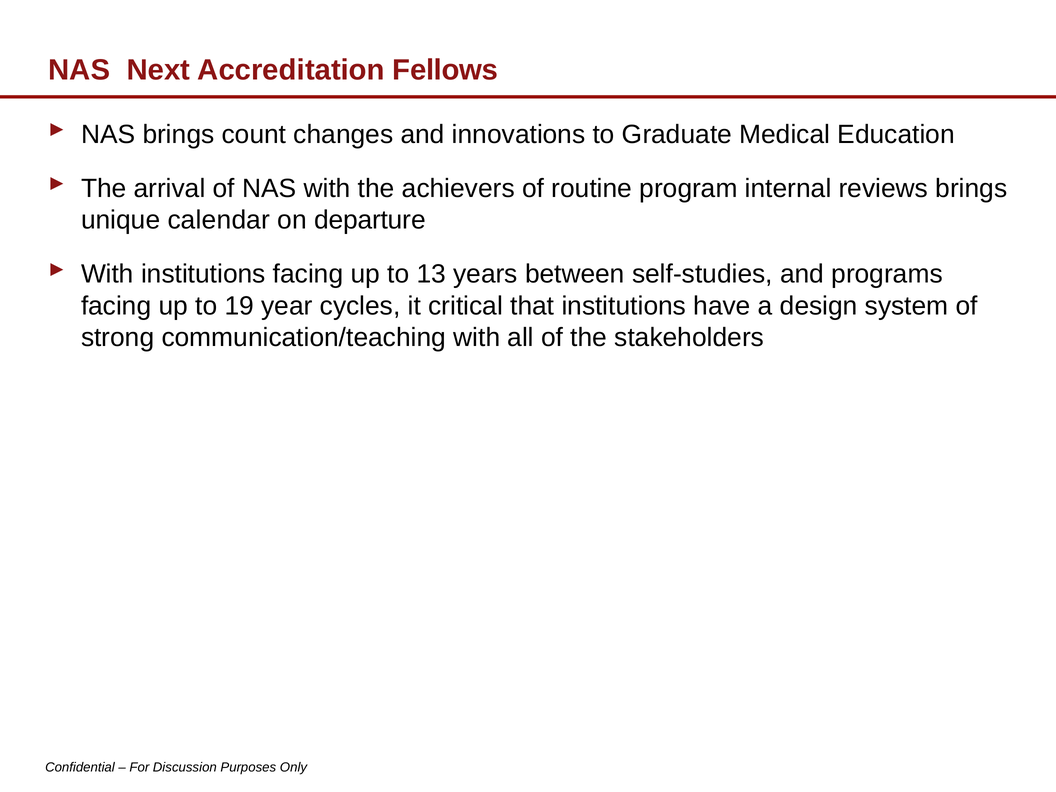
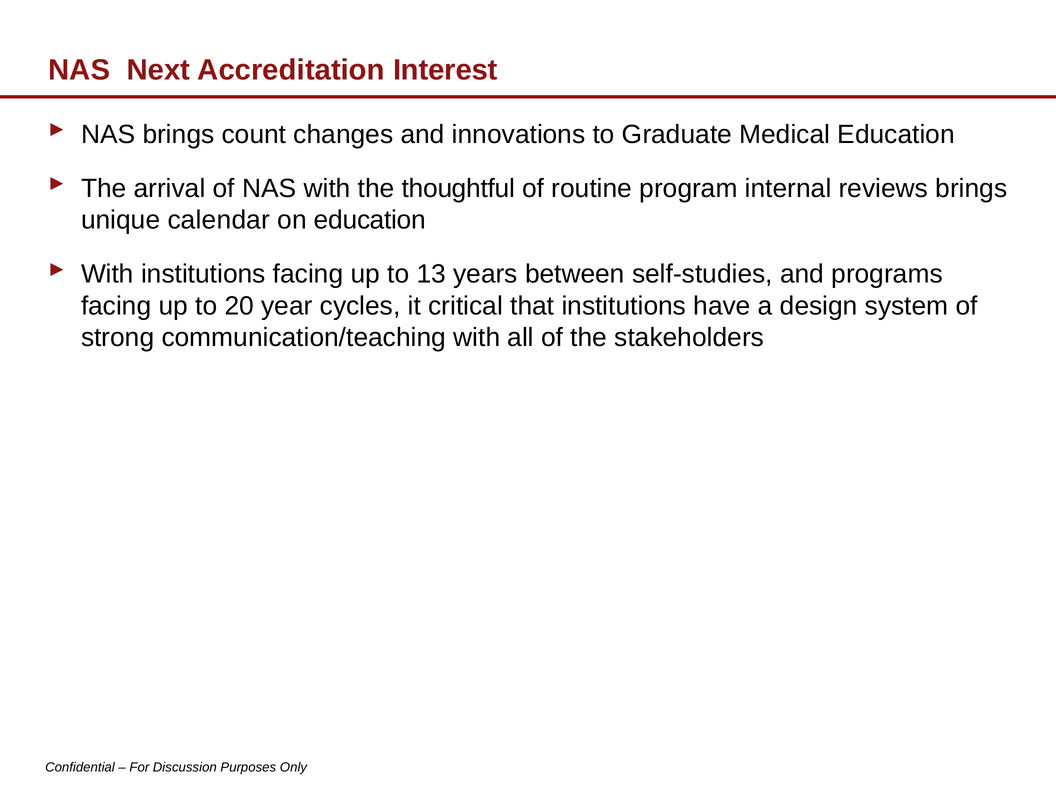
Fellows: Fellows -> Interest (445, 70)
achievers: achievers -> thoughtful (458, 188)
on departure: departure -> education (370, 220)
19: 19 -> 20 (239, 306)
